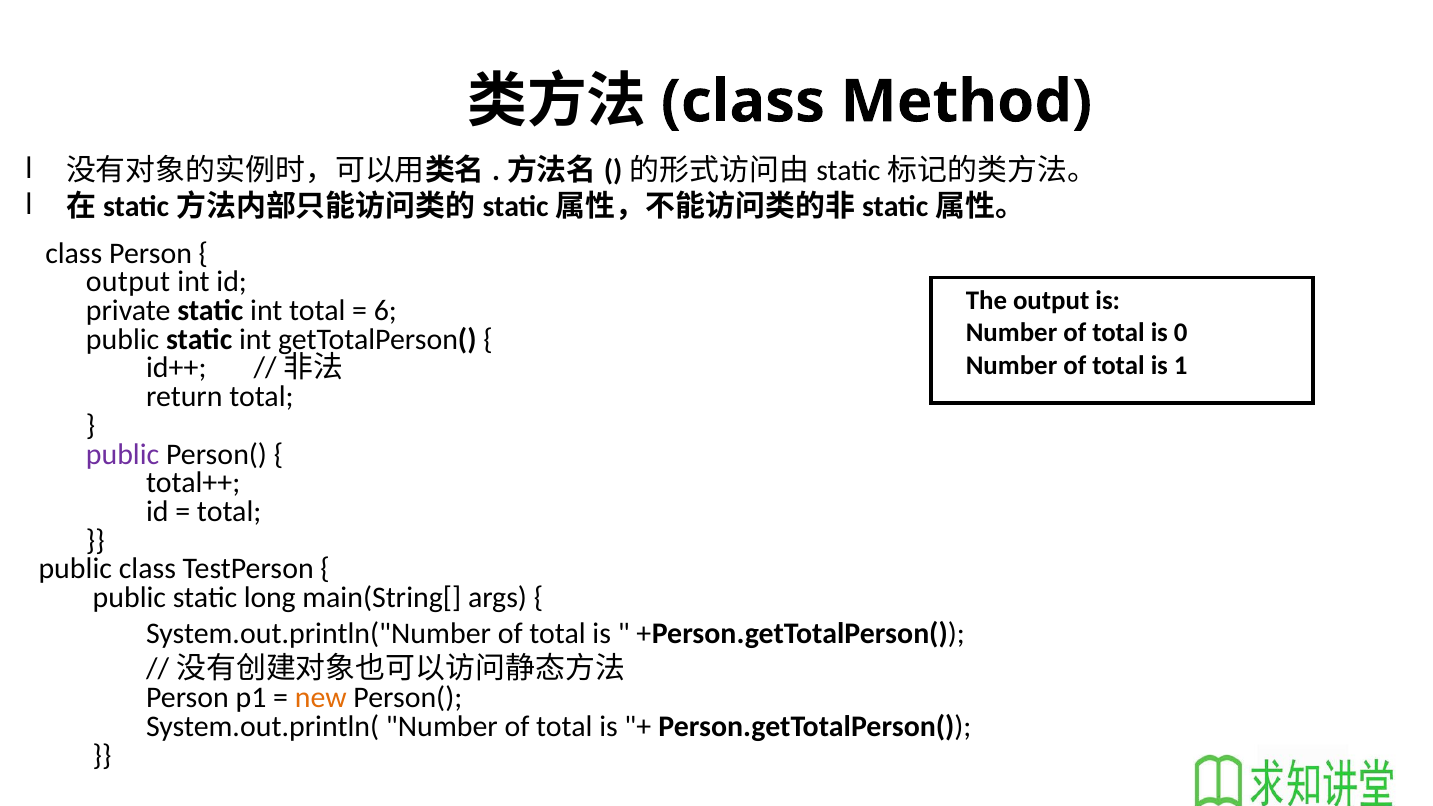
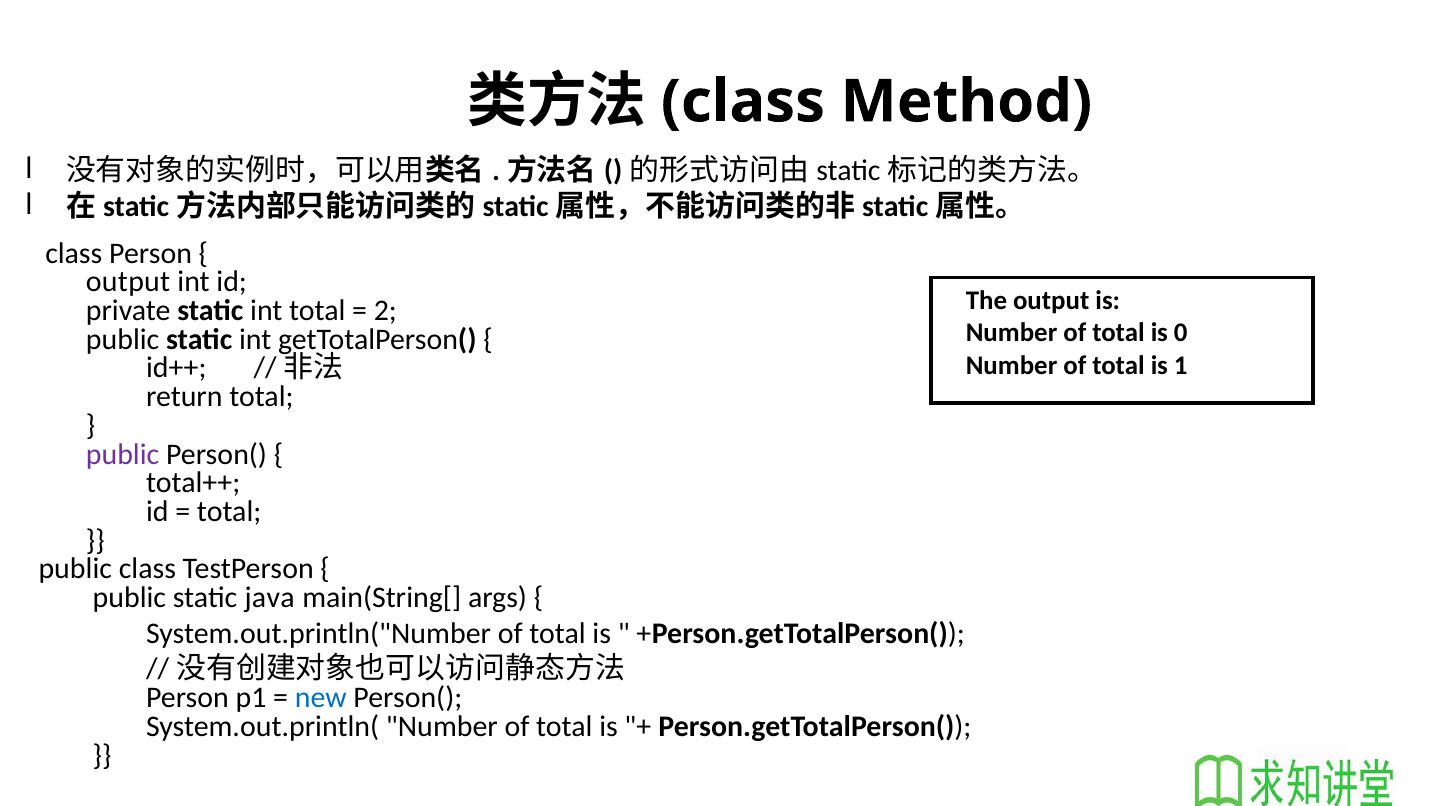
6: 6 -> 2 (385, 311)
long: long -> java (270, 598)
new colour: orange -> blue (321, 698)
